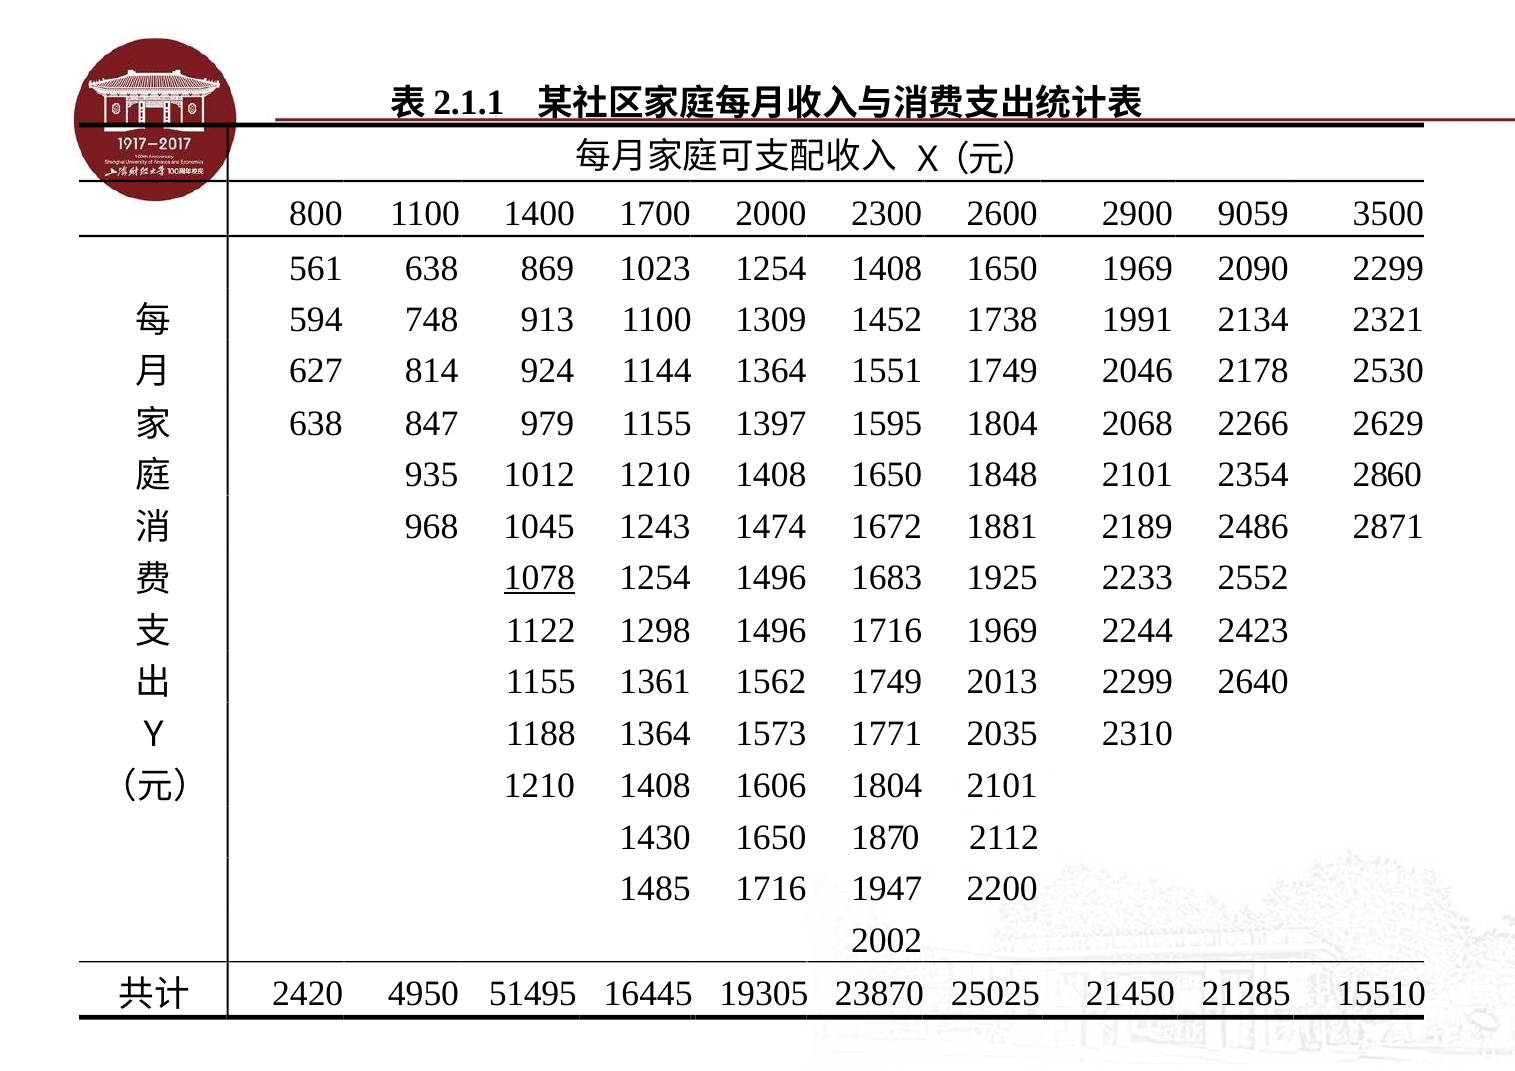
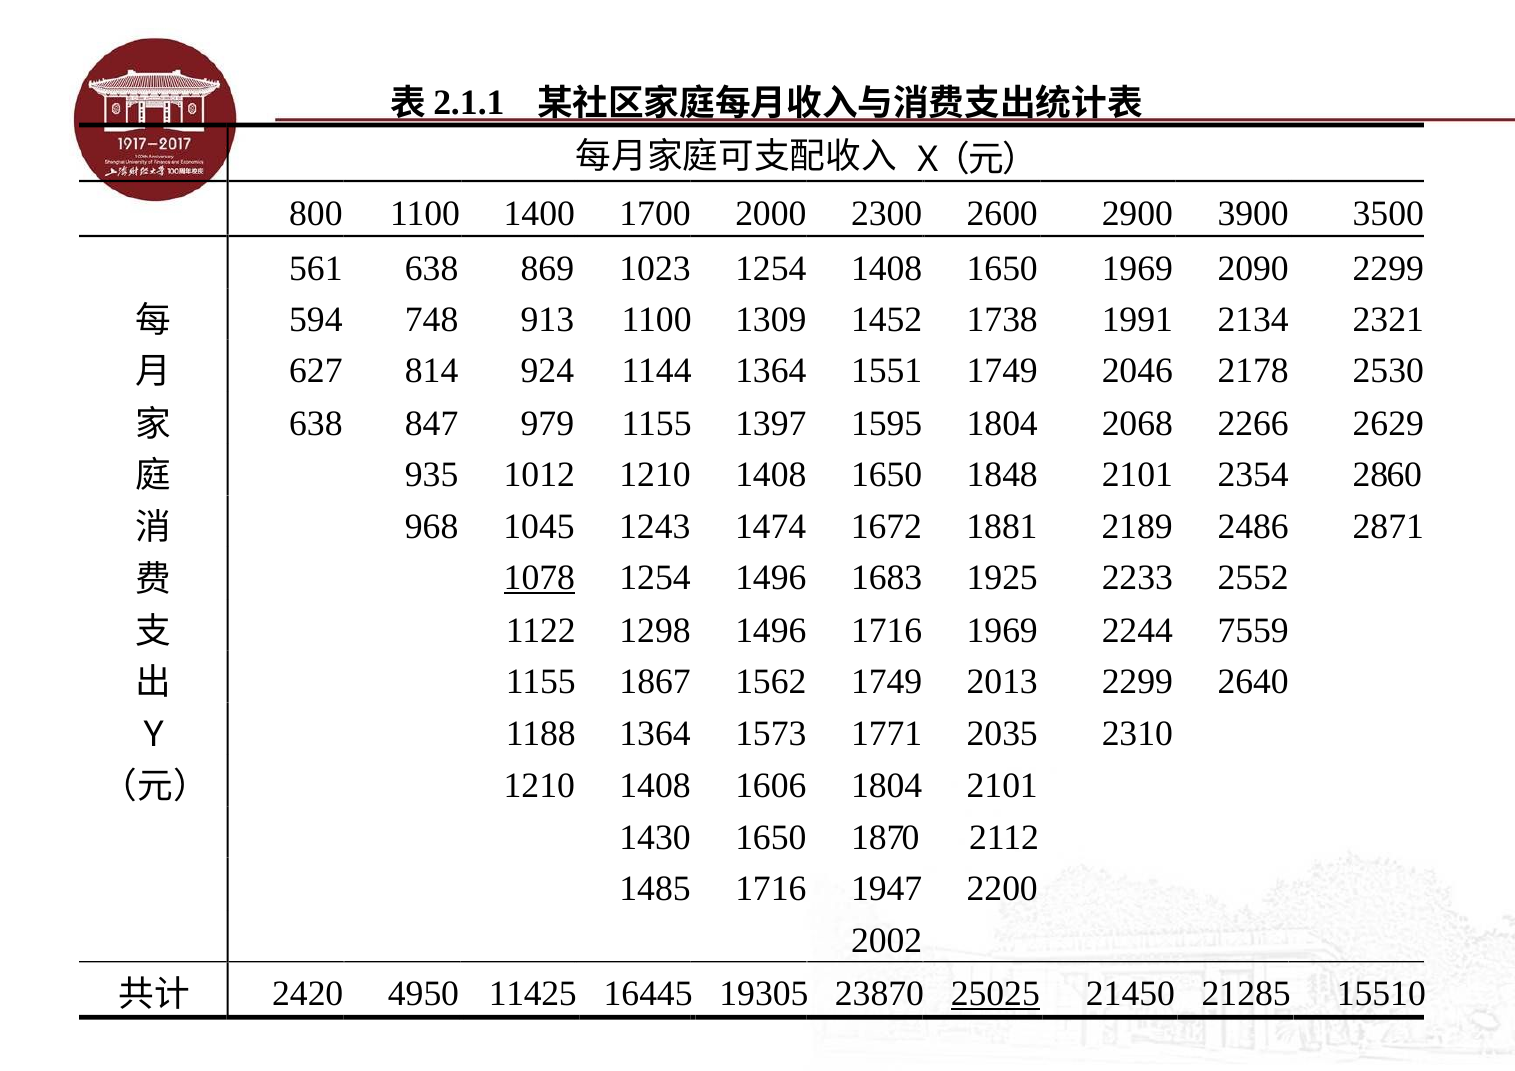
9059: 9059 -> 3900 (1253, 214)
2423: 2423 -> 7559 (1253, 631)
1361: 1361 -> 1867 (655, 682)
51495: 51495 -> 11425 (533, 994)
25025 underline: none -> present (995, 994)
